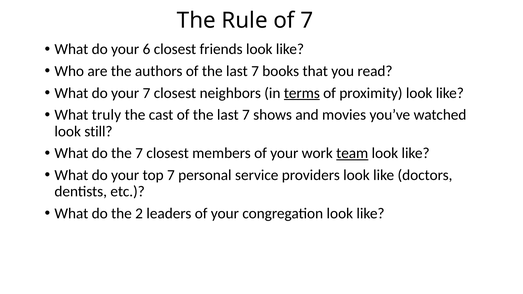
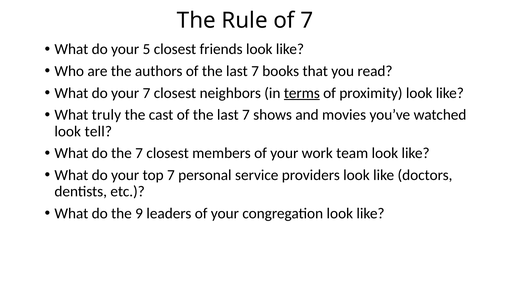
6: 6 -> 5 (146, 49)
still: still -> tell (98, 131)
team underline: present -> none (352, 153)
2: 2 -> 9 (139, 214)
